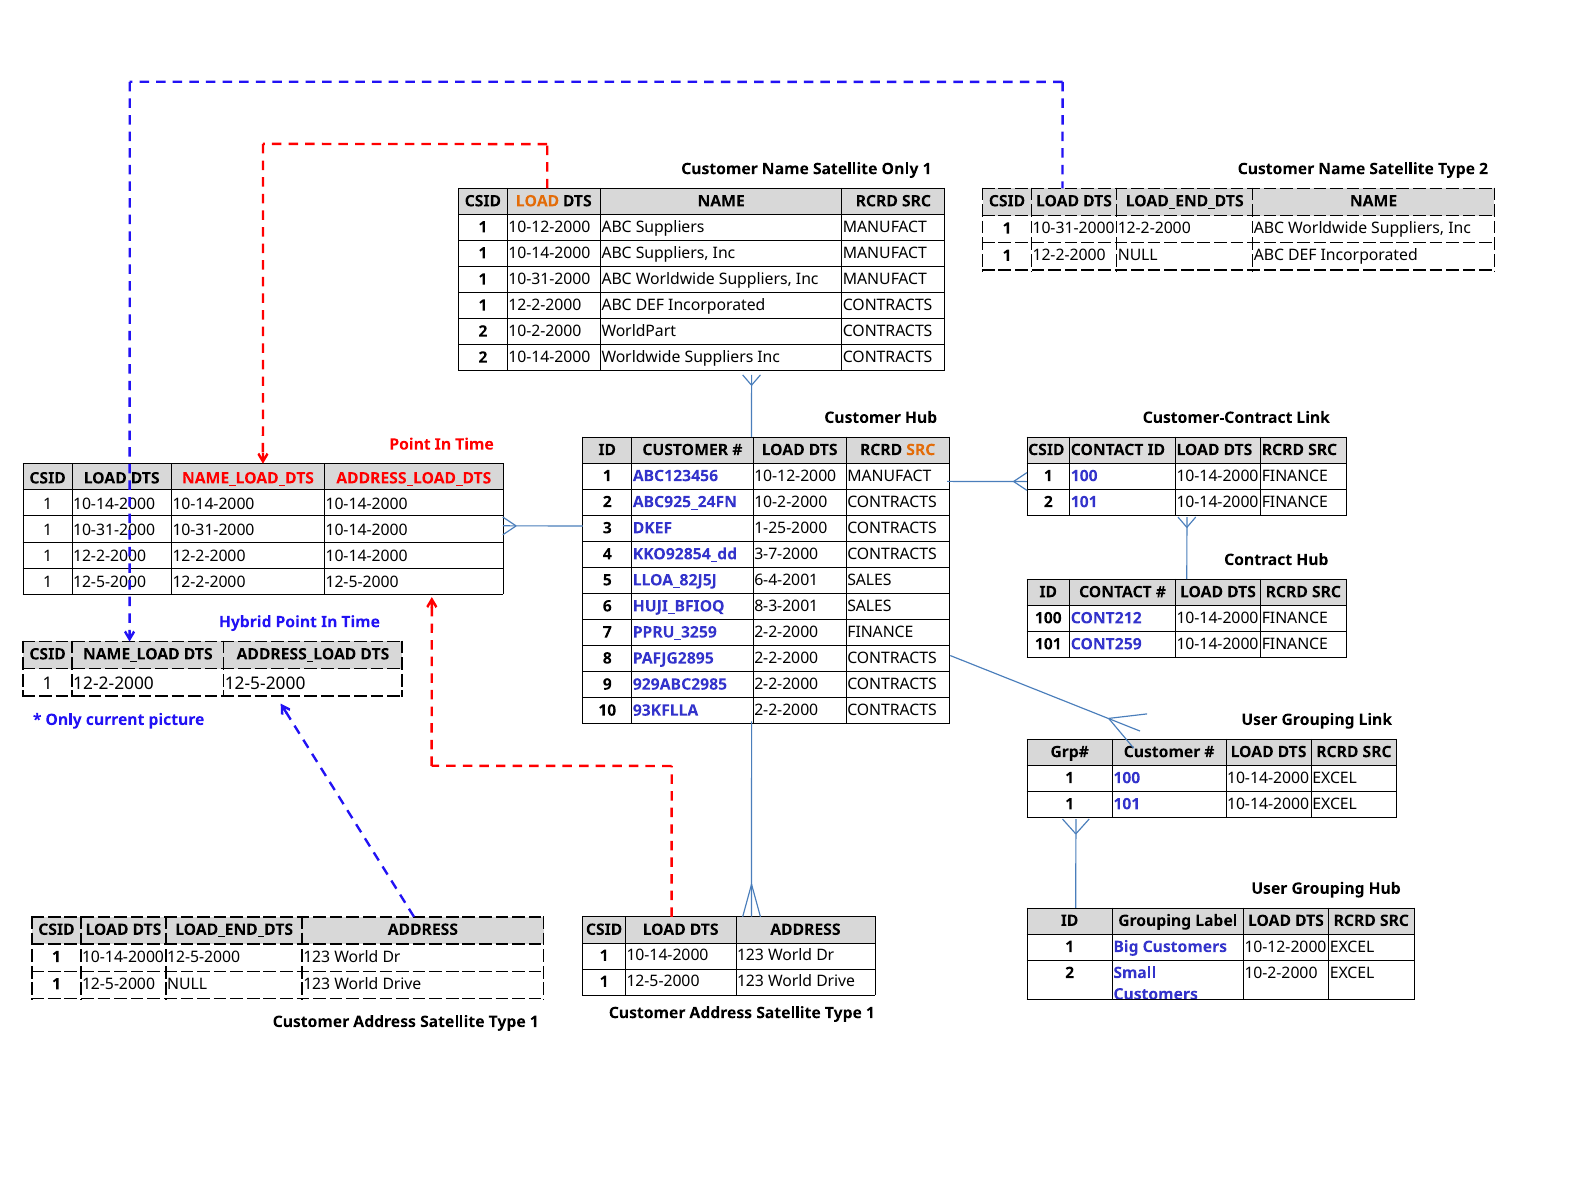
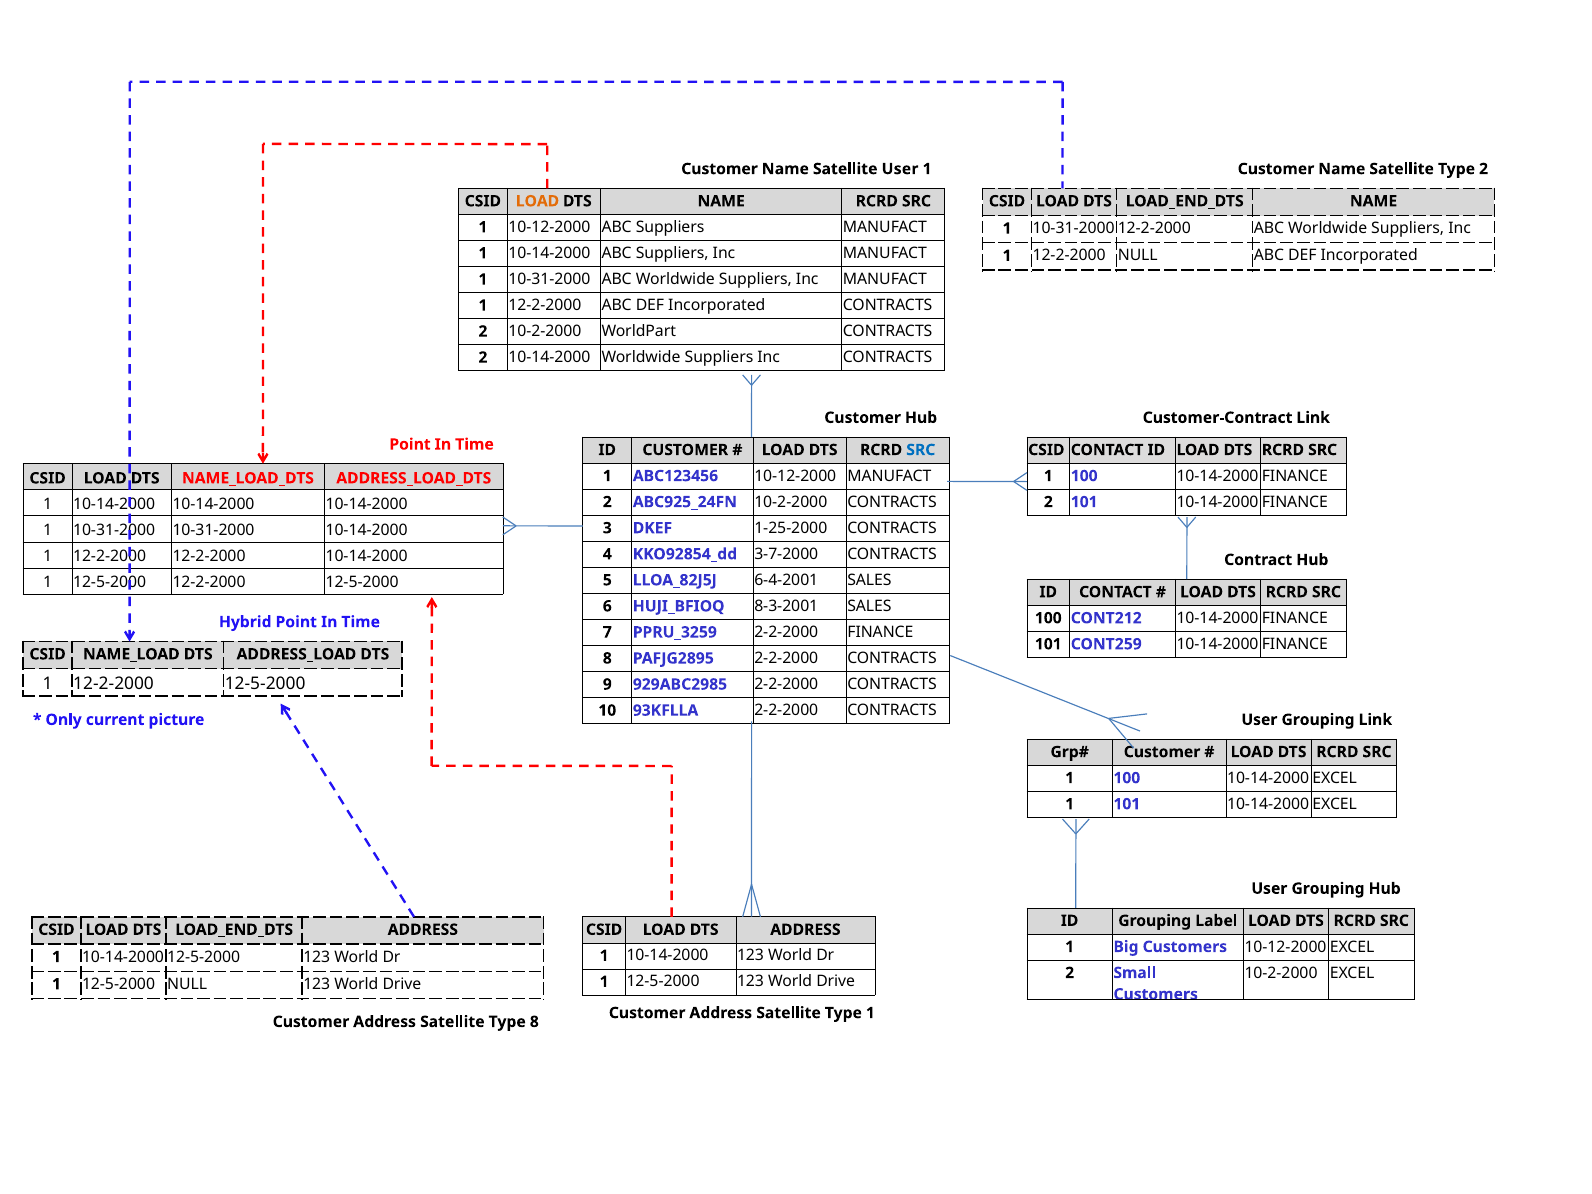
Satellite Only: Only -> User (900, 169)
SRC colour: orange -> blue (921, 450)
1: 1 -> 8 (534, 1022)
